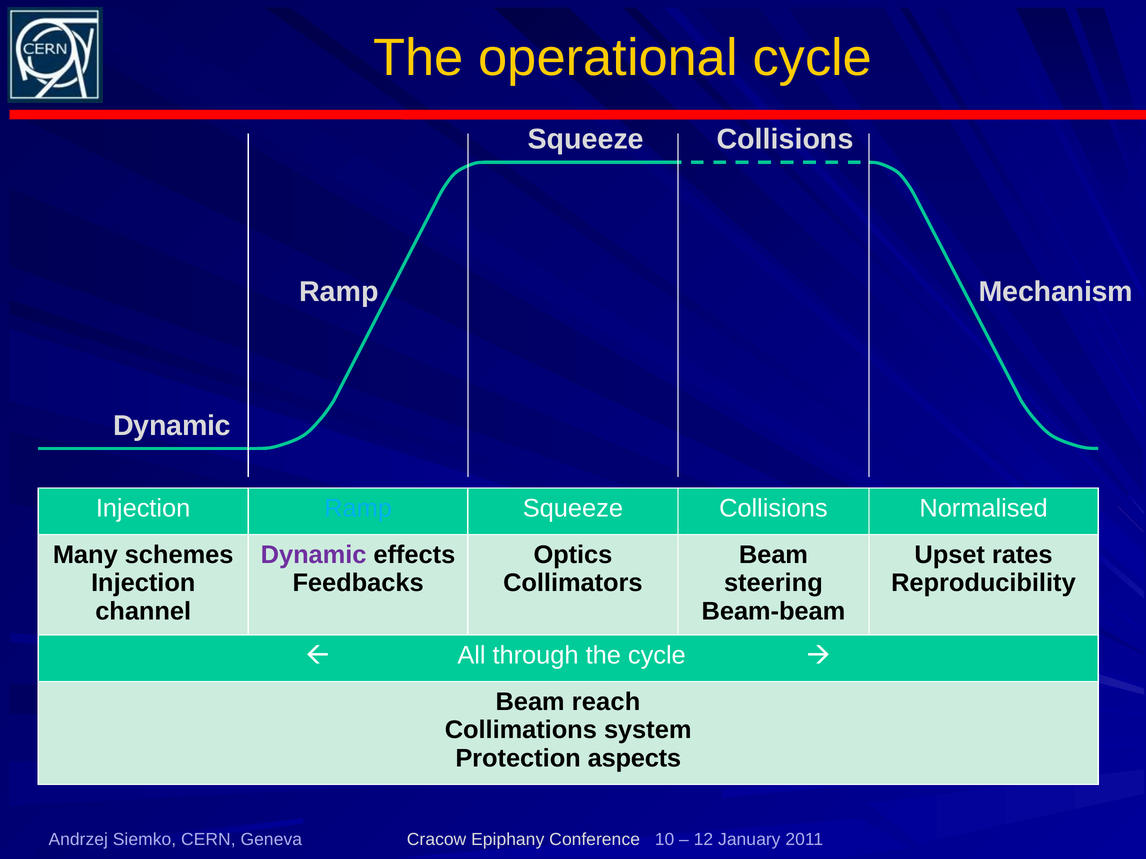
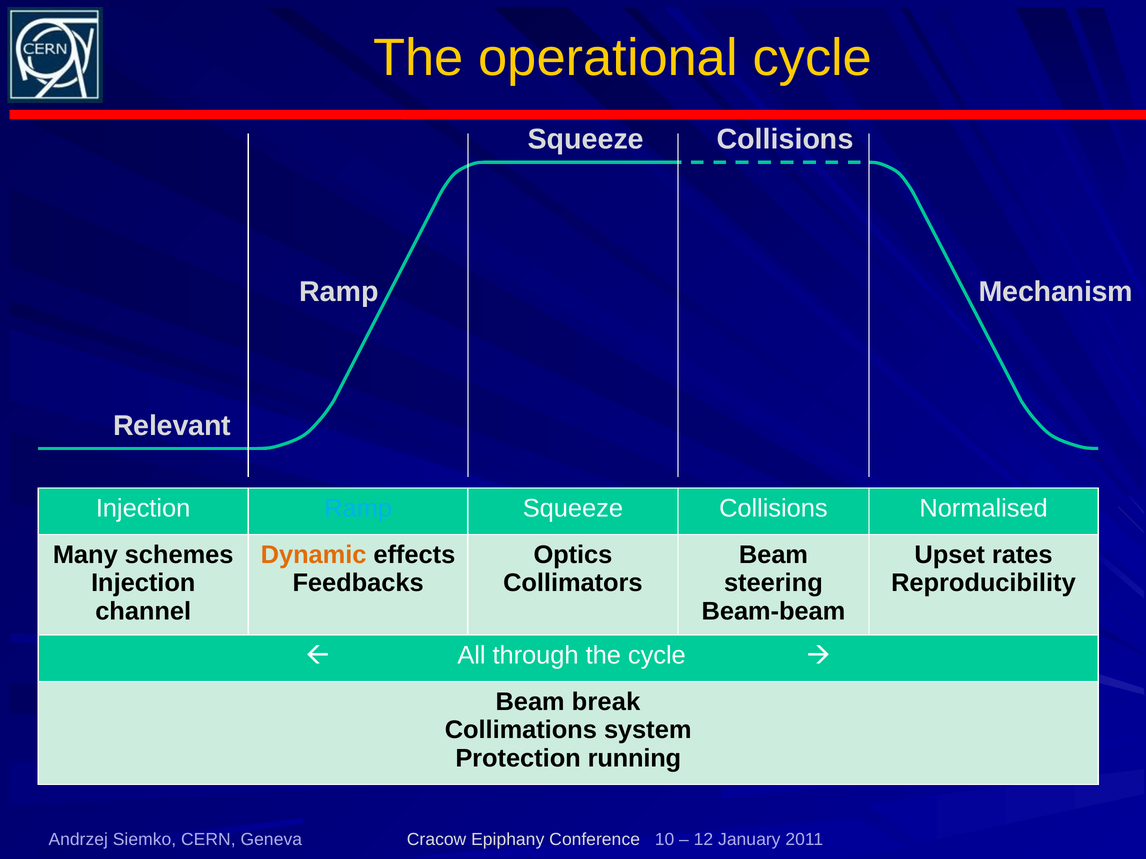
Dynamic: Dynamic -> Relevant (172, 426)
Dynamic colour: purple -> orange (314, 555)
reach: reach -> break (606, 702)
aspects: aspects -> running (634, 759)
